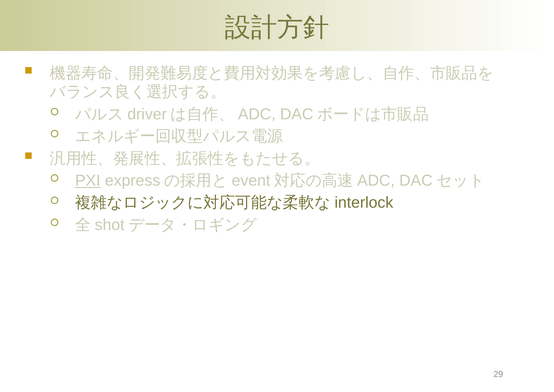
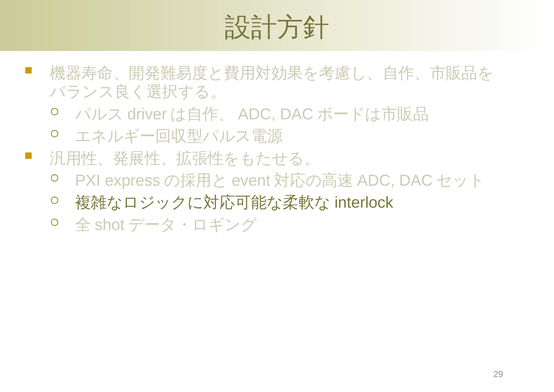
PXI underline: present -> none (88, 180)
